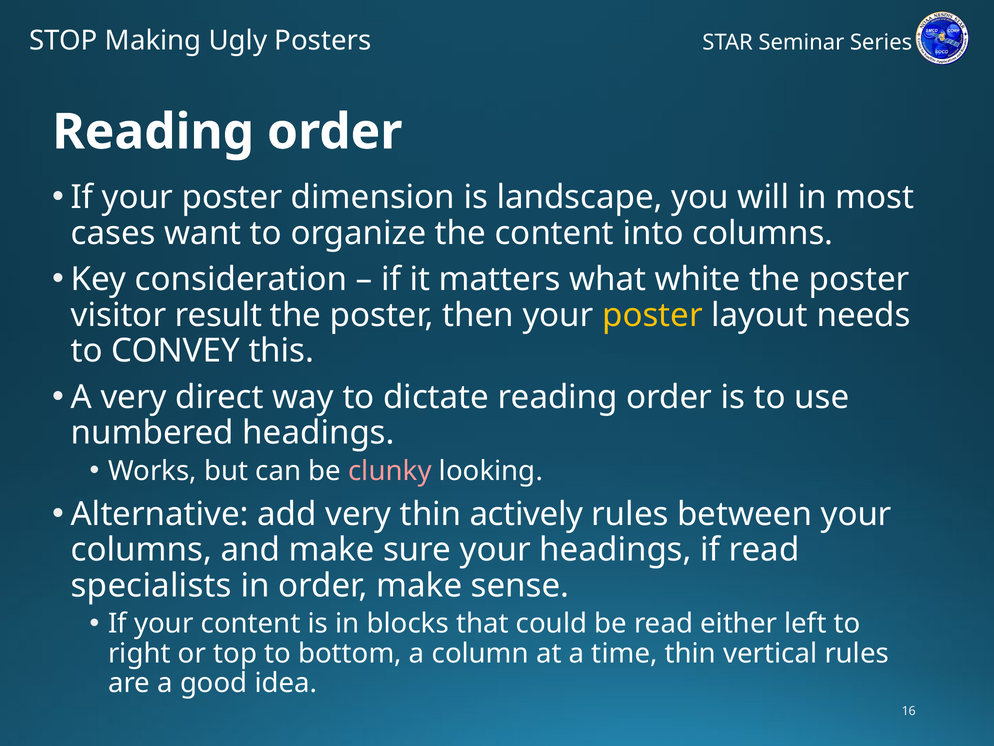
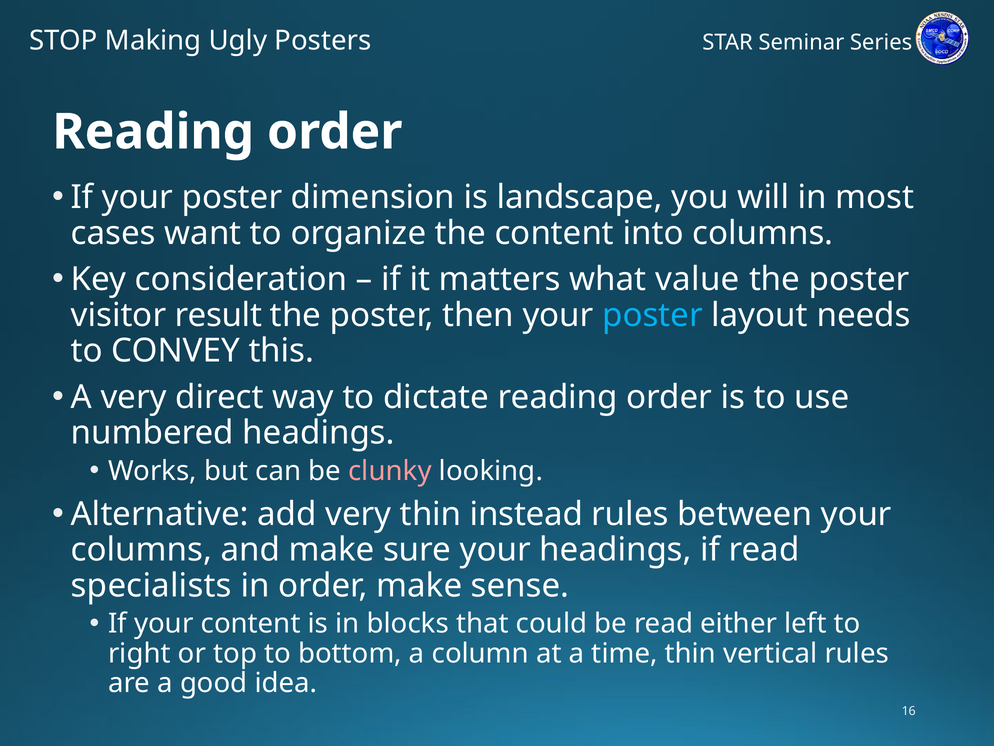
white: white -> value (697, 279)
poster colour: yellow -> light blue (653, 315)
actively: actively -> instead (526, 514)
